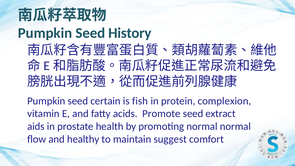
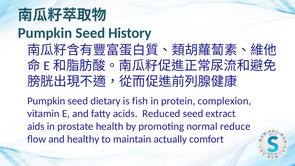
certain: certain -> dietary (106, 101)
Promote: Promote -> Reduced (161, 114)
normal normal: normal -> reduce (235, 126)
suggest: suggest -> actually (170, 139)
